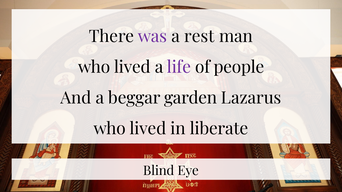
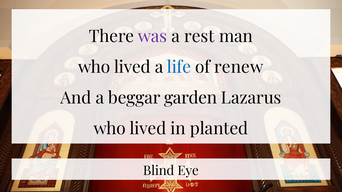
life colour: purple -> blue (179, 67)
people: people -> renew (239, 67)
liberate: liberate -> planted (219, 129)
